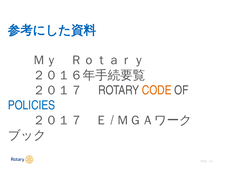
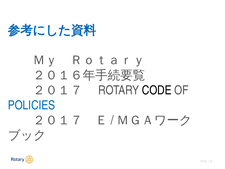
CODE colour: orange -> black (157, 90)
